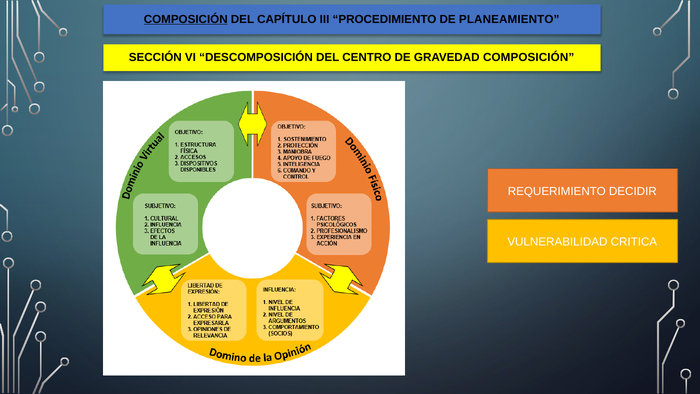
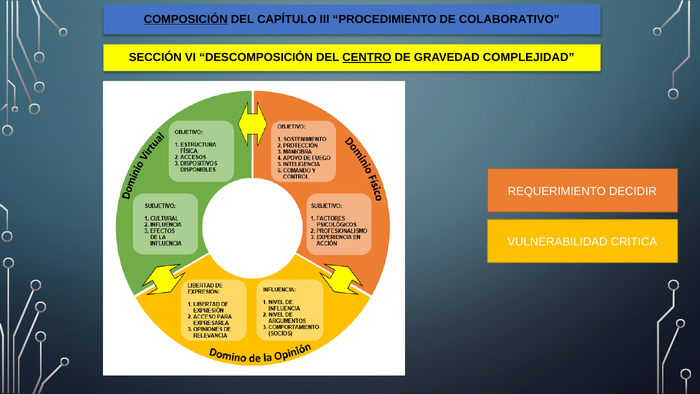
PLANEAMIENTO: PLANEAMIENTO -> COLABORATIVO (509, 19)
CENTRO underline: none -> present (367, 57)
GRAVEDAD COMPOSICIÓN: COMPOSICIÓN -> COMPLEJIDAD (529, 57)
